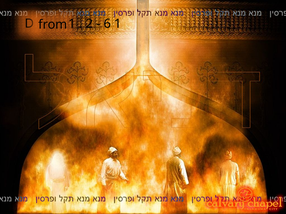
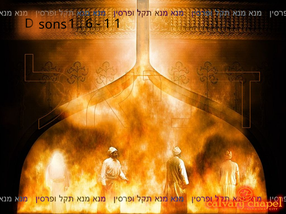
from: from -> sons (53, 25)
2: 2 -> 6 (89, 24)
6: 6 -> 1 (107, 24)
